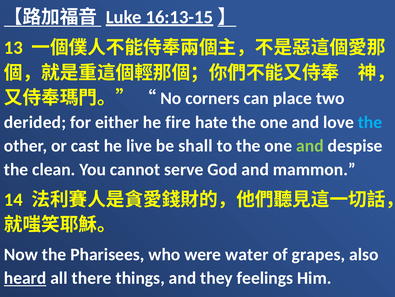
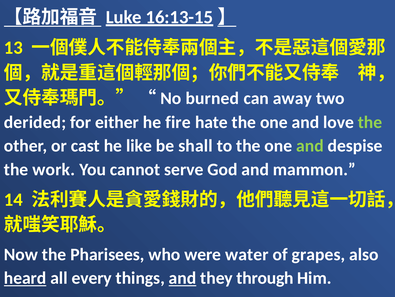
corners: corners -> burned (212, 98)
place: place -> away (292, 98)
the colour: light blue -> light green (370, 122)
live: live -> like (139, 146)
clean: clean -> work (54, 169)
there: there -> every (92, 277)
and underline: none -> present (182, 277)
feelings: feelings -> through (265, 277)
